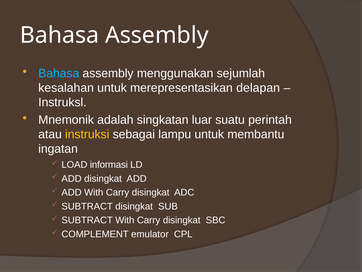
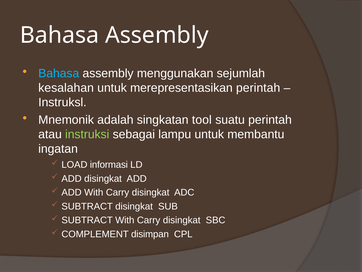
merepresentasikan delapan: delapan -> perintah (258, 88)
luar: luar -> tool (202, 120)
instruksi colour: yellow -> light green (87, 134)
emulator: emulator -> disimpan (150, 234)
